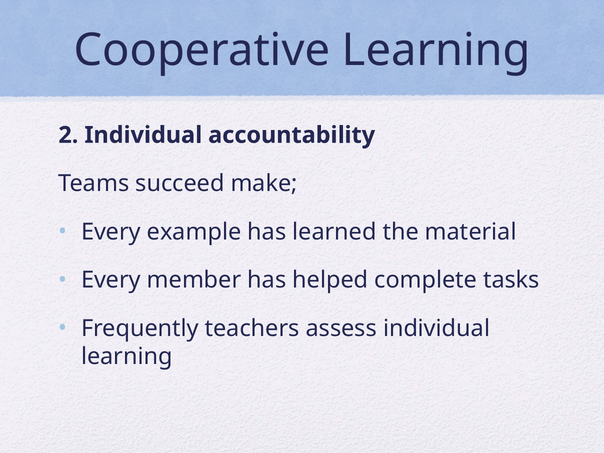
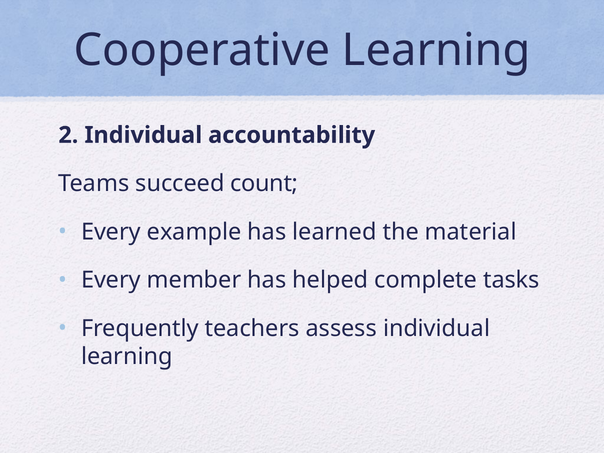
make: make -> count (264, 183)
